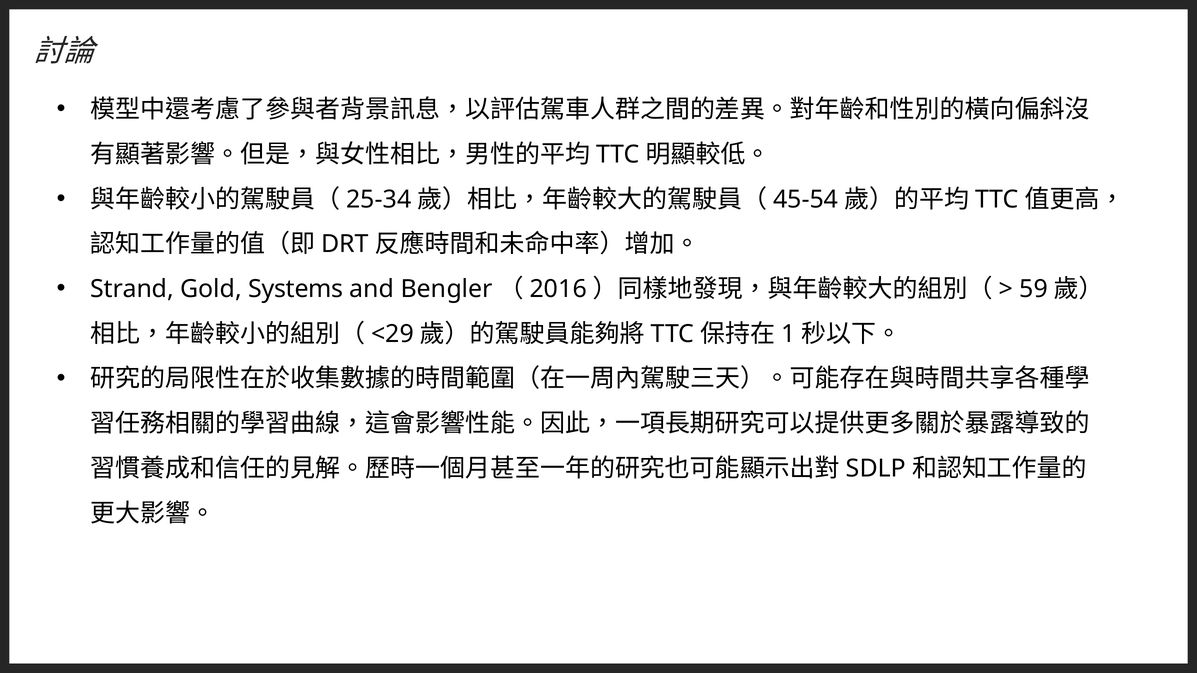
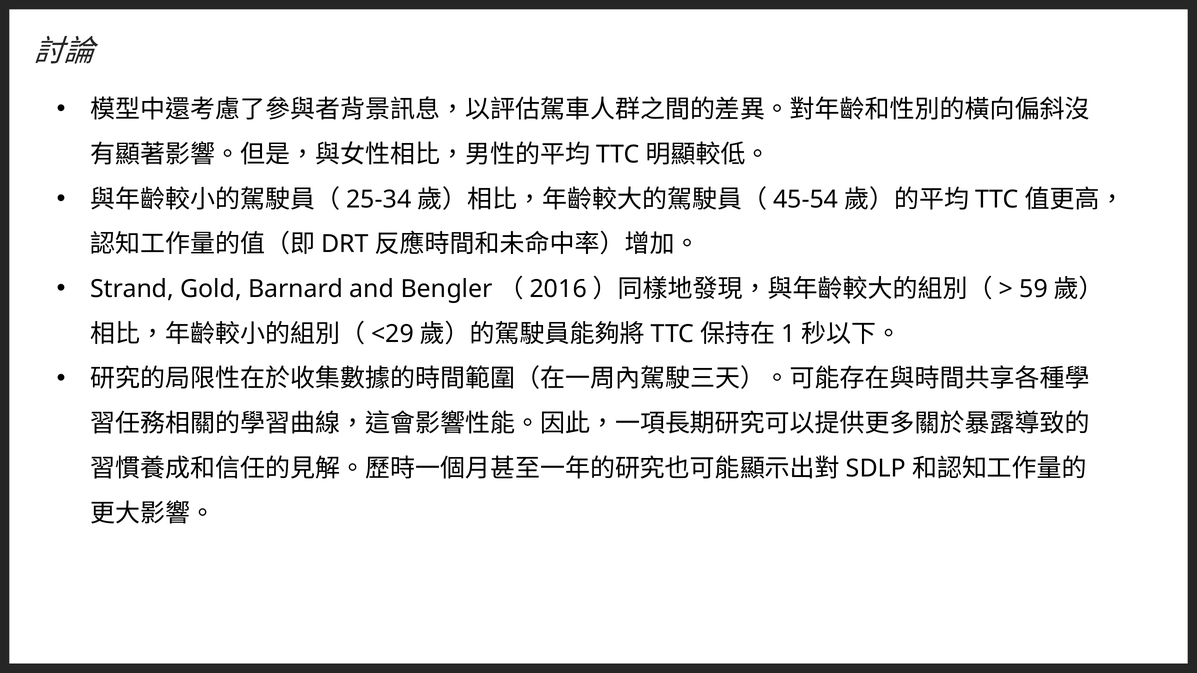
Systems: Systems -> Barnard (296, 289)
